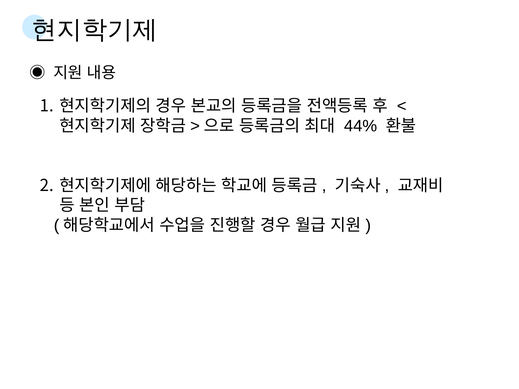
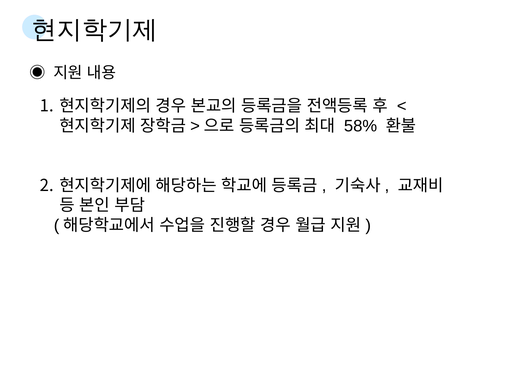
44%: 44% -> 58% (361, 126)
